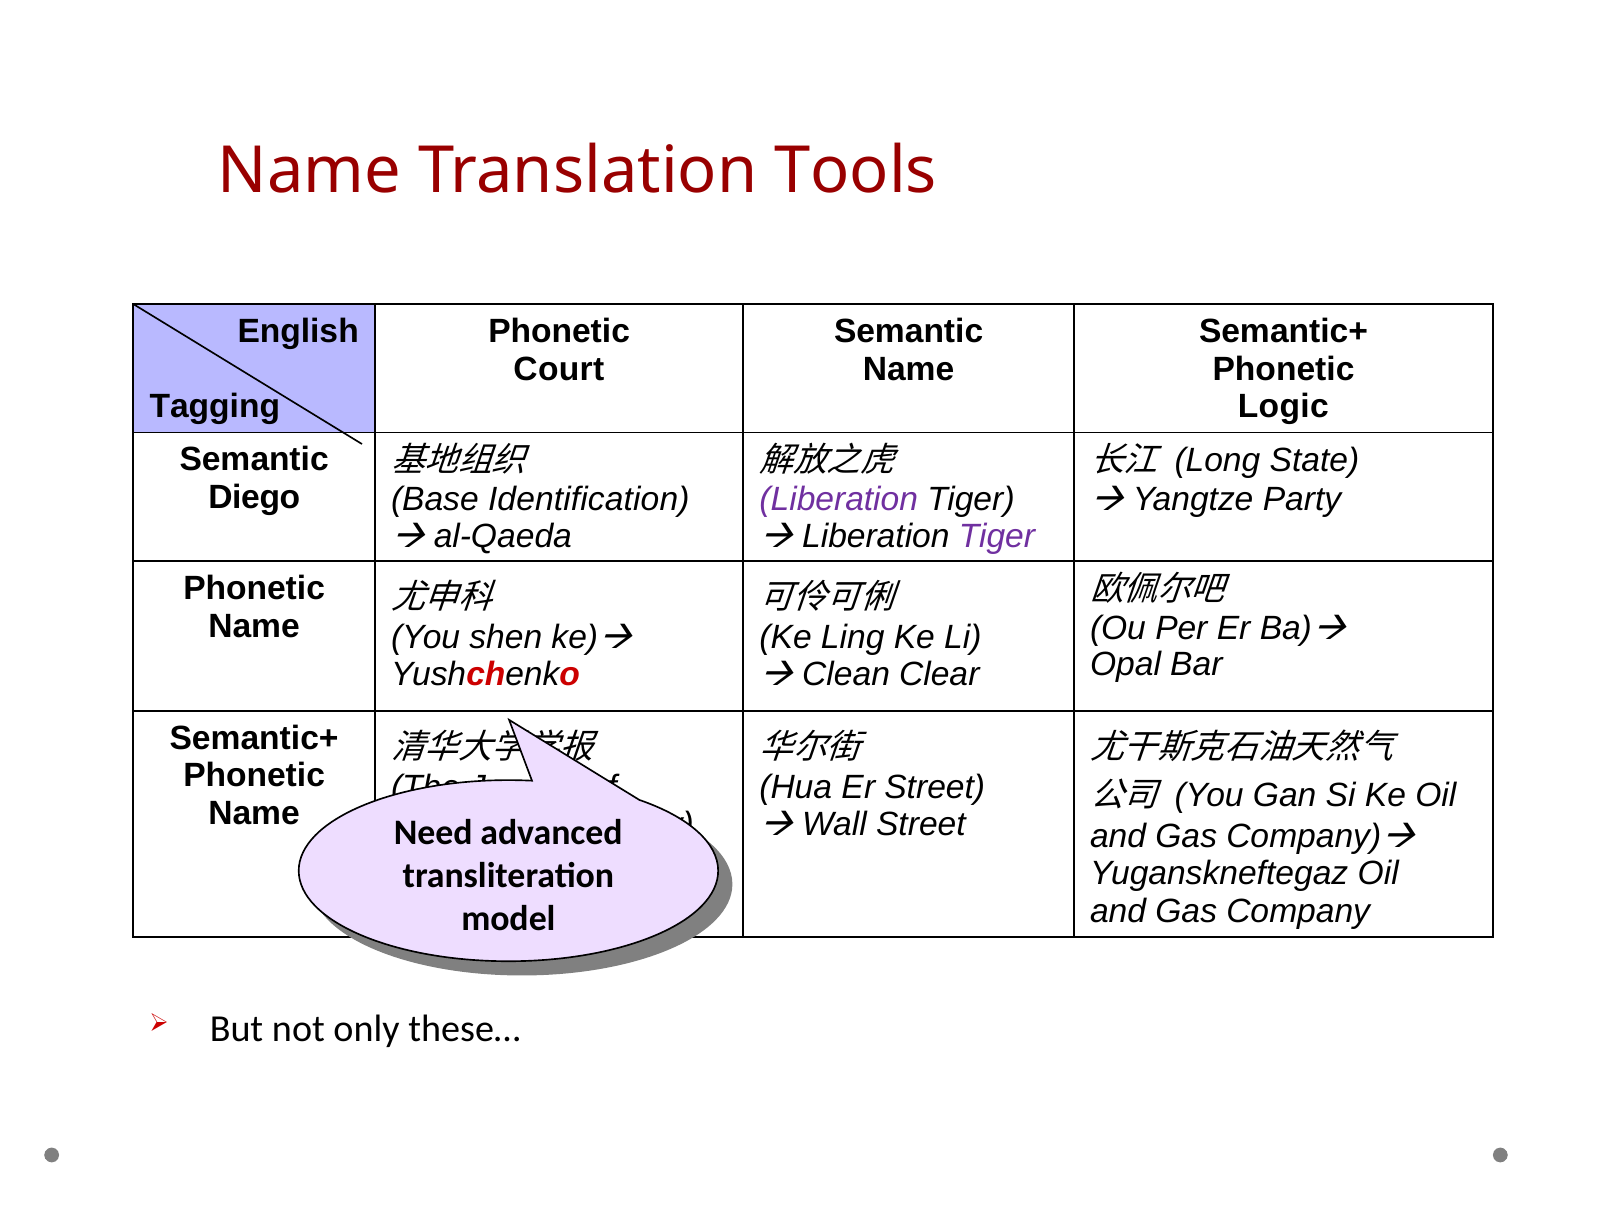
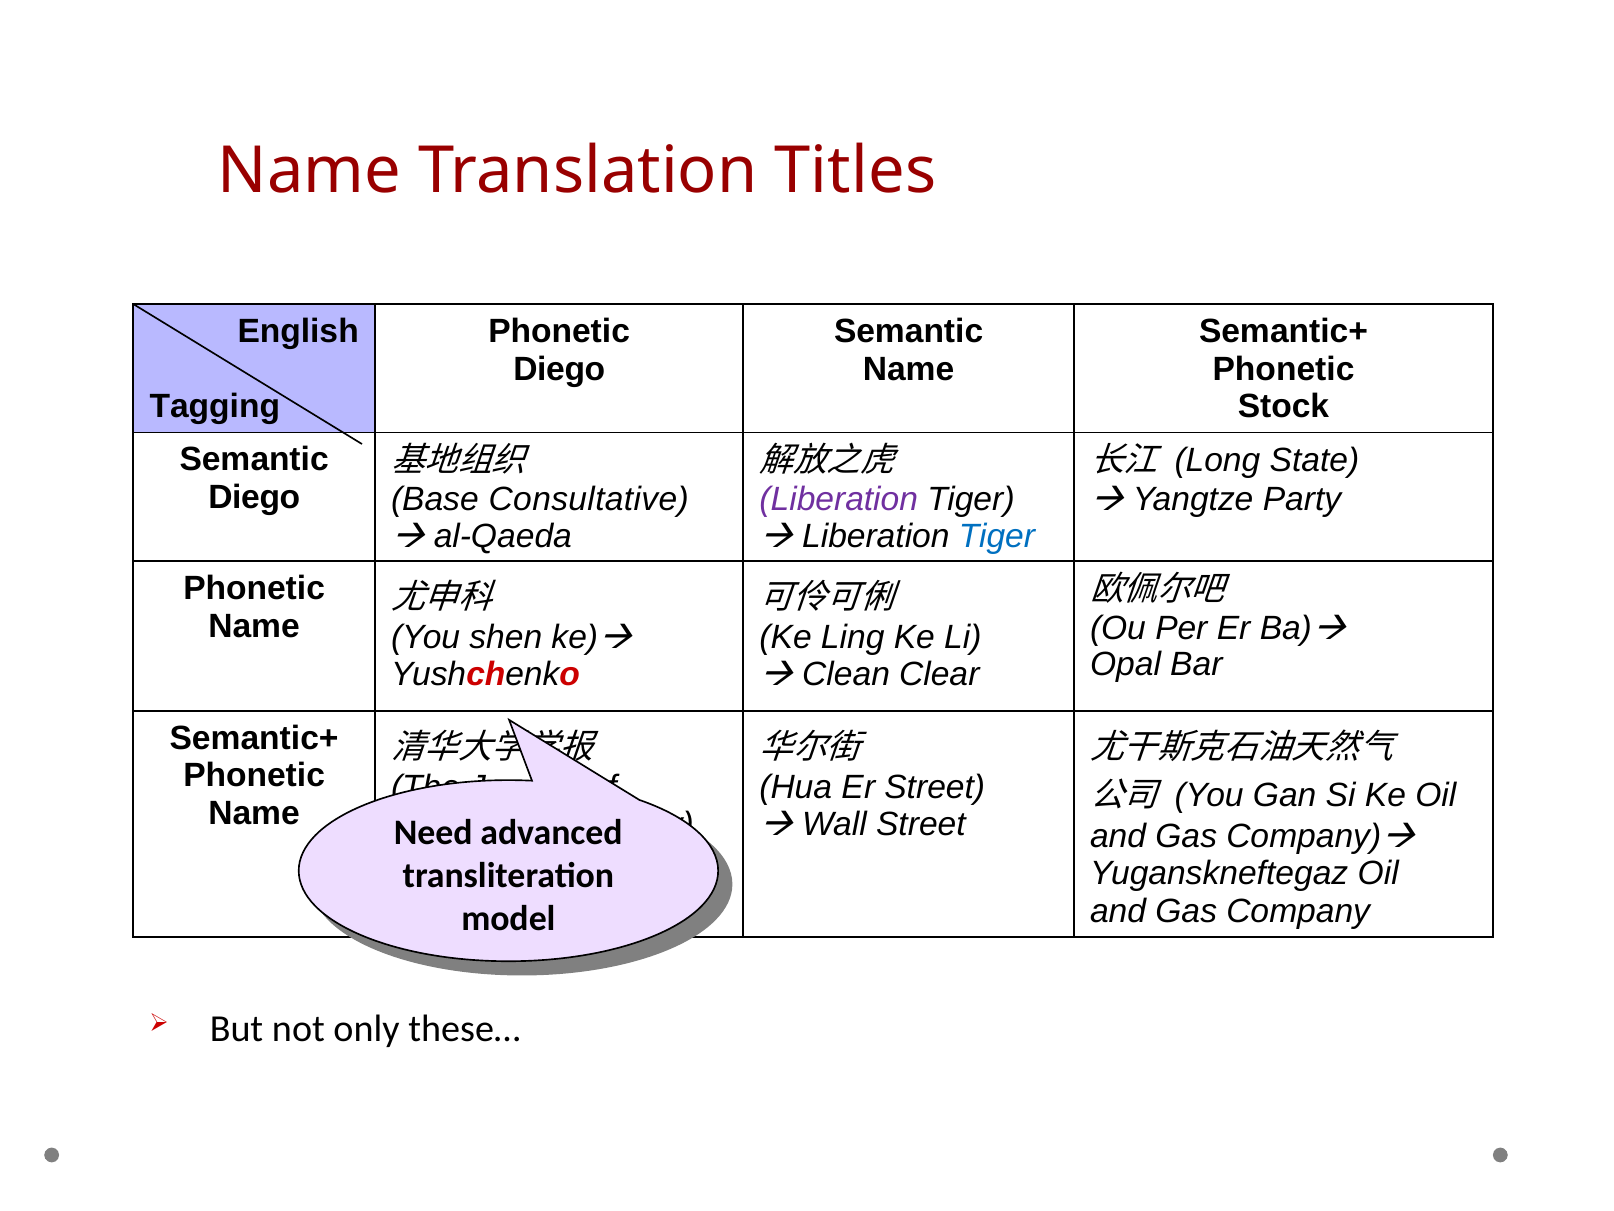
Tools: Tools -> Titles (856, 171)
Court: Court -> Diego (559, 369)
Logic: Logic -> Stock (1283, 406)
Identification: Identification -> Consultative (589, 499)
Tiger colour: purple -> blue (997, 536)
